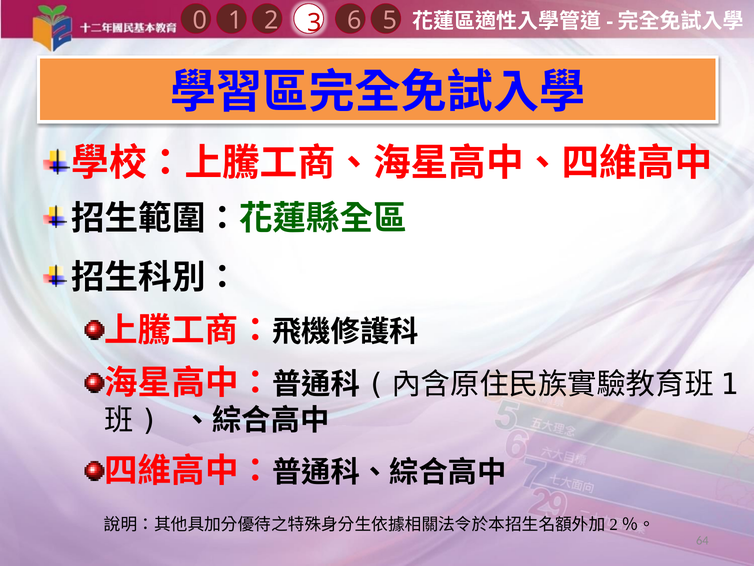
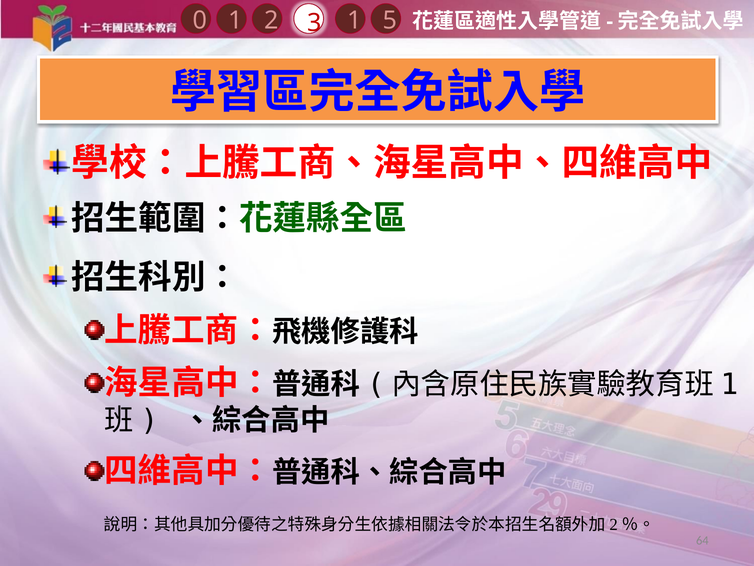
1 6: 6 -> 1 (354, 20)
